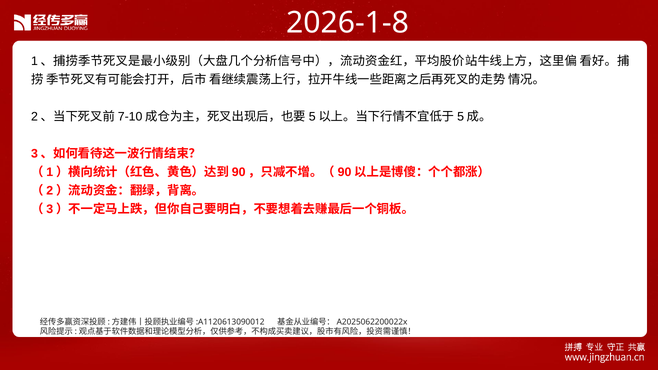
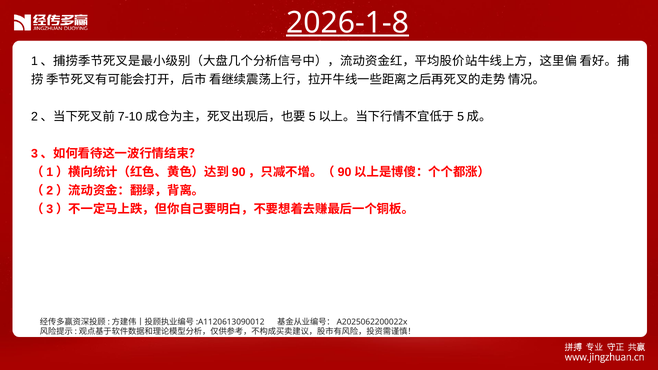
2026-1-8 underline: none -> present (348, 23)
